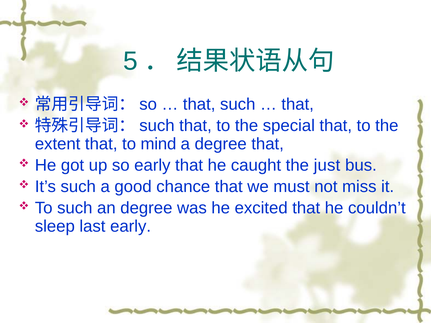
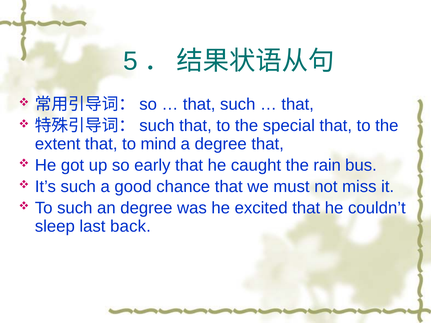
just: just -> rain (327, 165)
last early: early -> back (130, 226)
